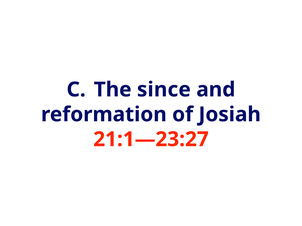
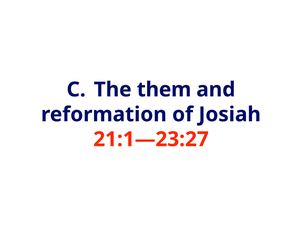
since: since -> them (164, 90)
